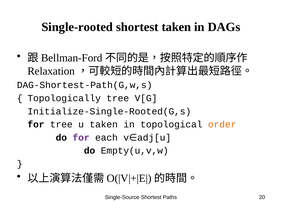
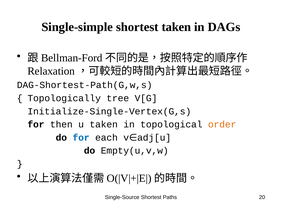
Single-rooted: Single-rooted -> Single-simple (77, 27)
Initialize-Single-Rooted(G,s: Initialize-Single-Rooted(G,s -> Initialize-Single-Vertex(G,s (109, 112)
for tree: tree -> then (61, 125)
for colour: purple -> blue (81, 138)
